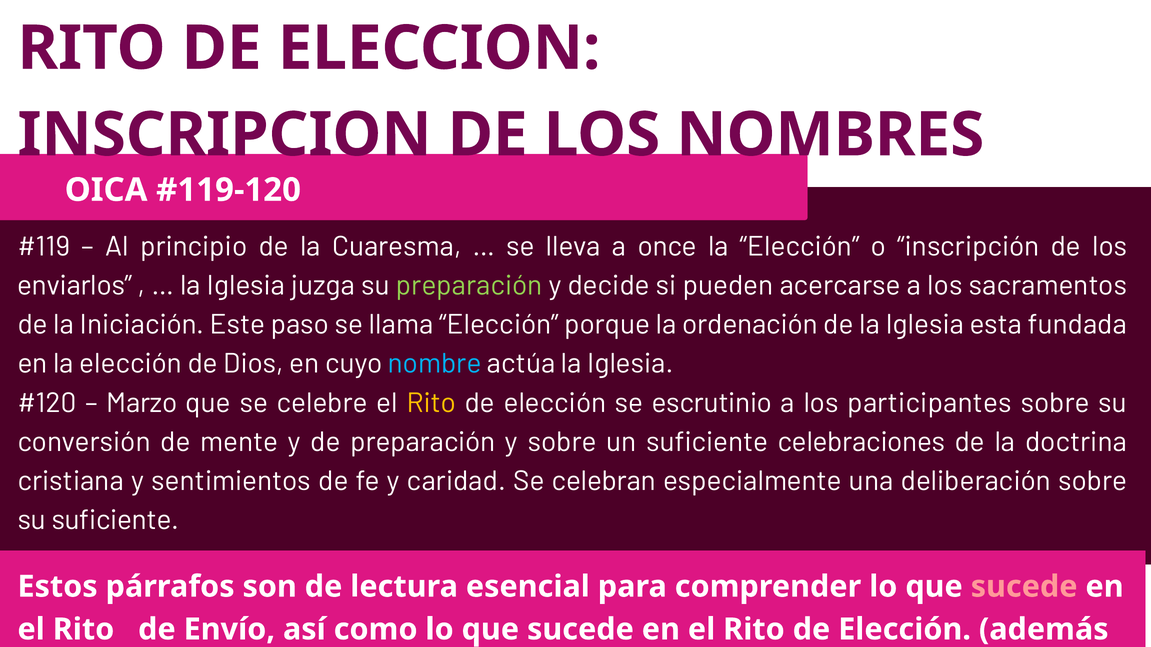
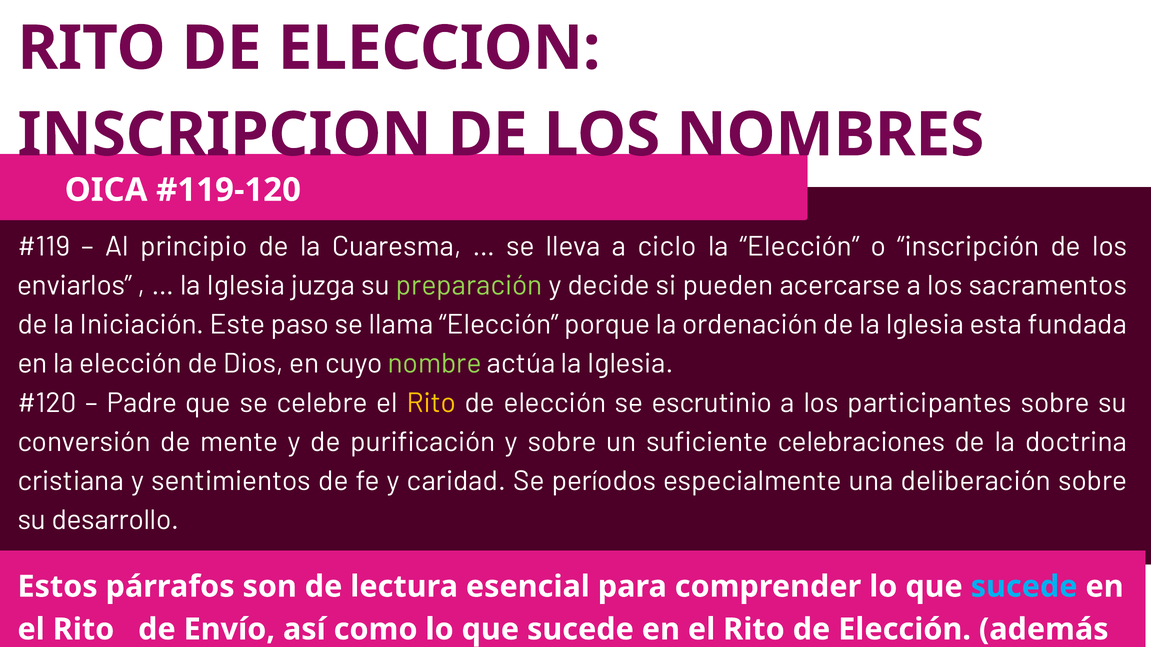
once: once -> ciclo (667, 247)
nombre colour: light blue -> light green (435, 364)
Marzo: Marzo -> Padre (142, 403)
de preparación: preparación -> purificación (423, 442)
celebran: celebran -> períodos (604, 481)
su suficiente: suficiente -> desarrollo (115, 521)
sucede colour: pink -> light blue (1024, 587)
